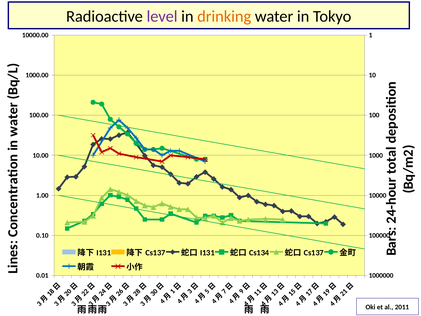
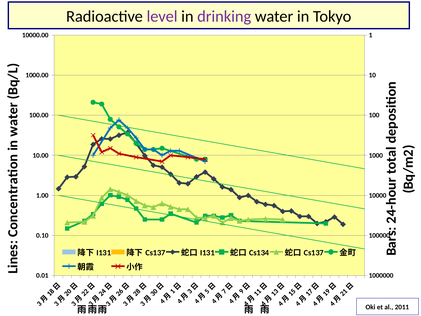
drinking colour: orange -> purple (224, 16)
